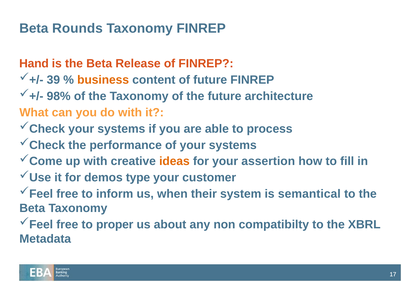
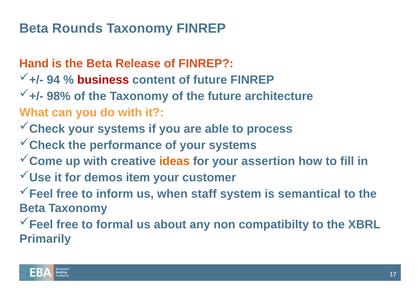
39: 39 -> 94 (53, 80)
business colour: orange -> red (103, 80)
type: type -> item (138, 178)
their: their -> staff (204, 194)
proper: proper -> formal (115, 225)
Metadata: Metadata -> Primarily (45, 239)
